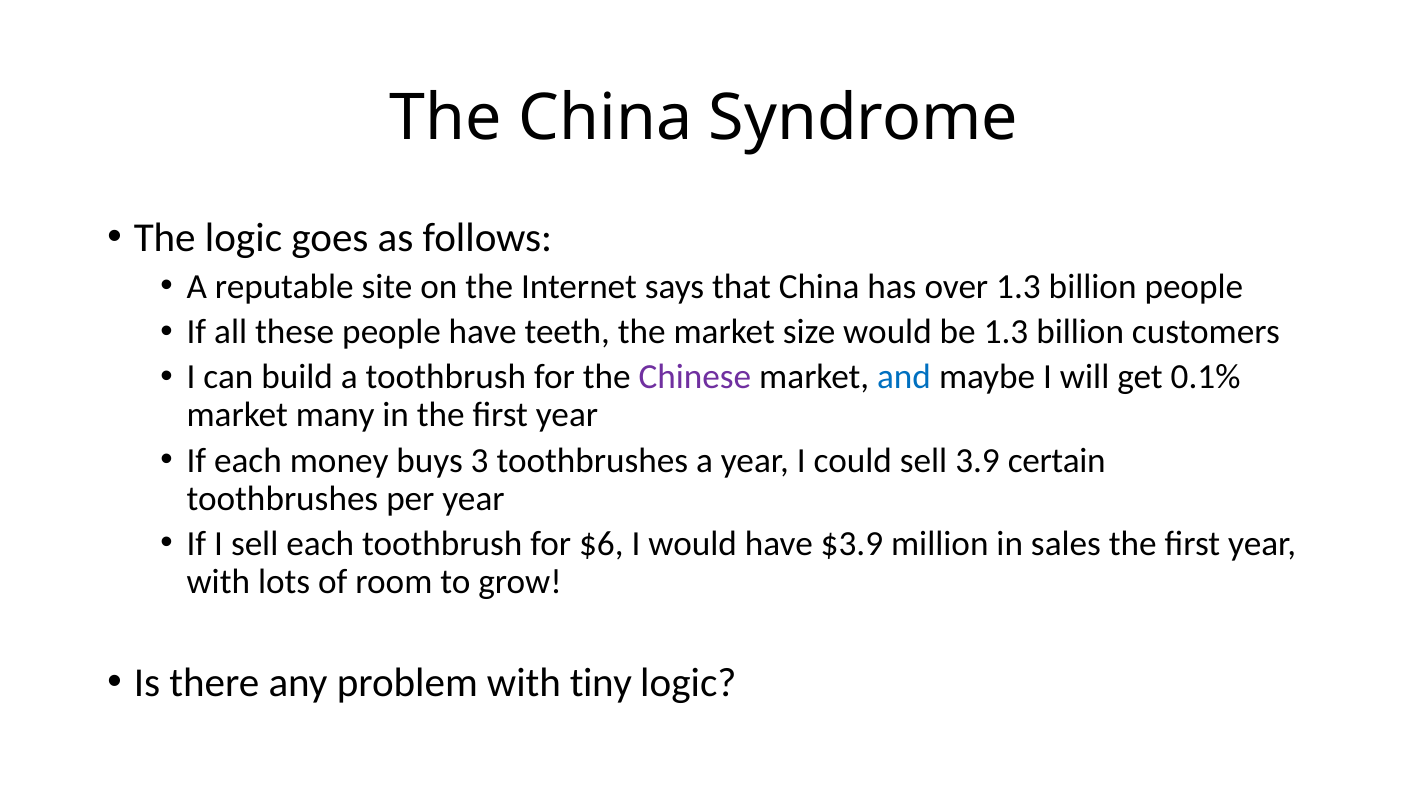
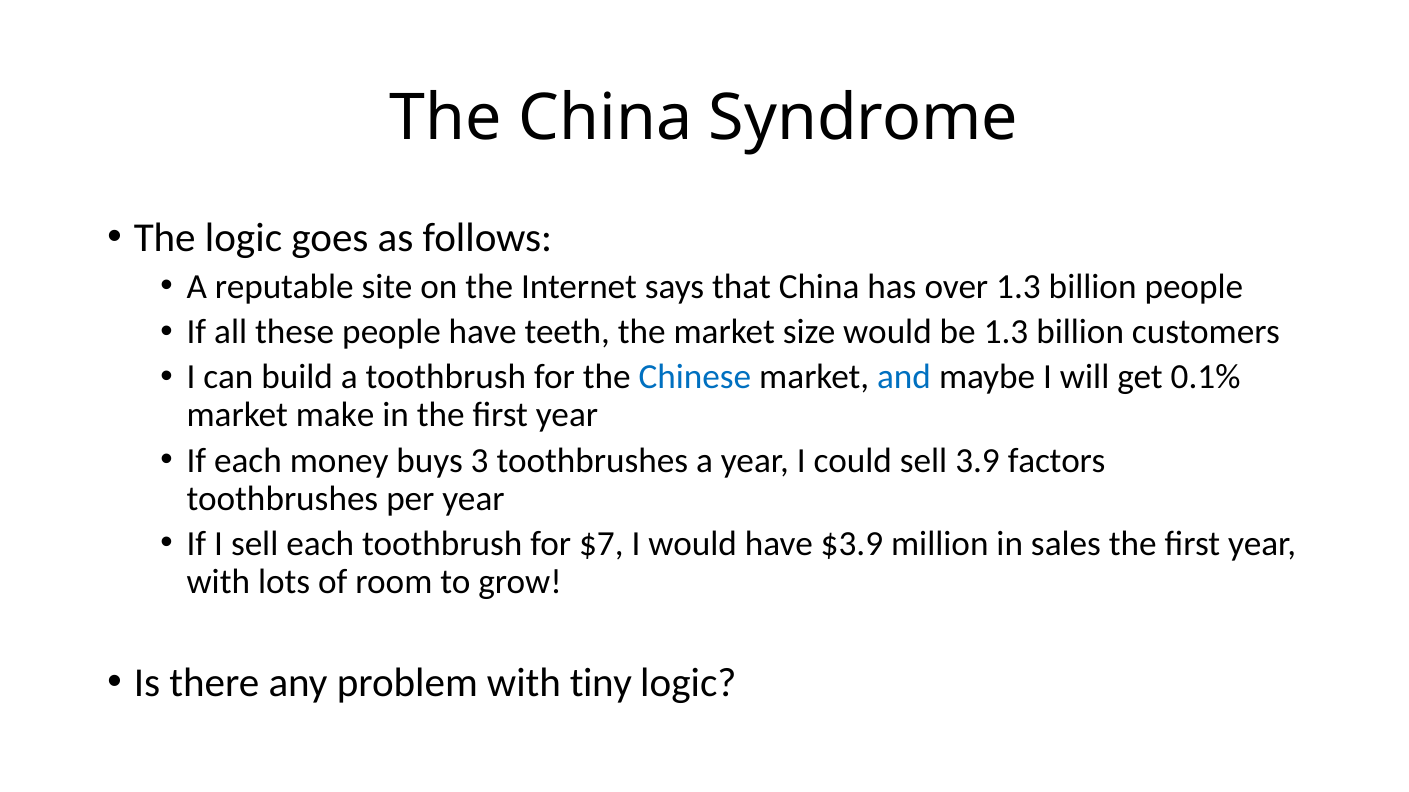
Chinese colour: purple -> blue (695, 377)
many: many -> make (335, 415)
certain: certain -> factors (1057, 461)
$6: $6 -> $7 (601, 544)
